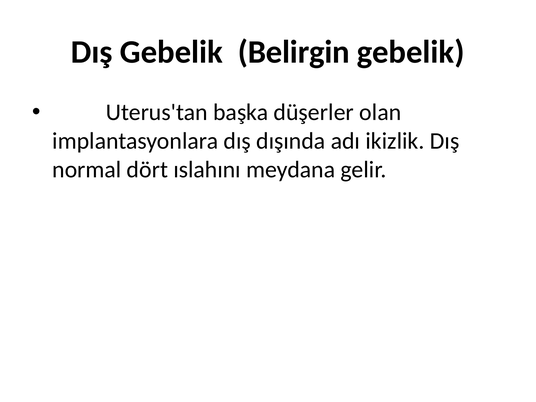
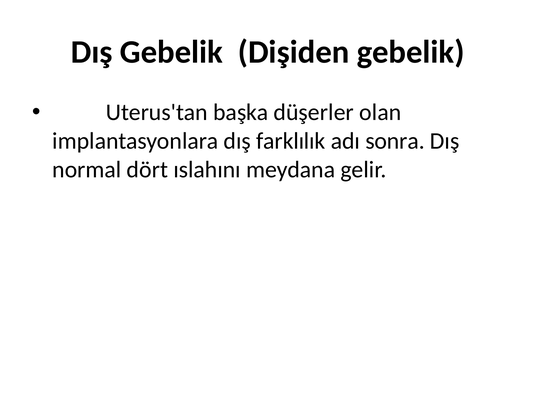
Belirgin: Belirgin -> Dişiden (294, 52)
dışında: dışında -> farklılık (291, 141)
ikizlik: ikizlik -> sonra (395, 141)
